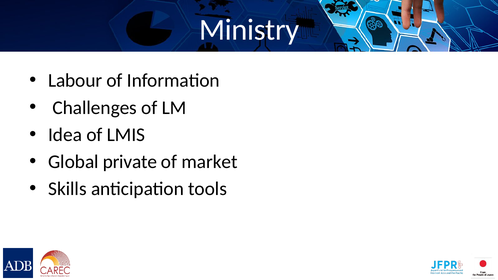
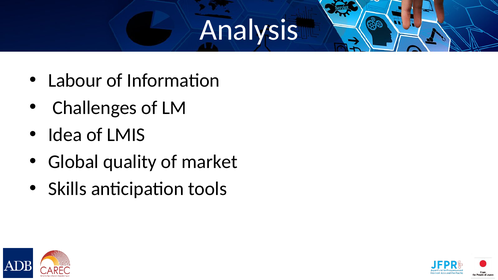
Ministry: Ministry -> Analysis (249, 30)
private: private -> quality (130, 162)
